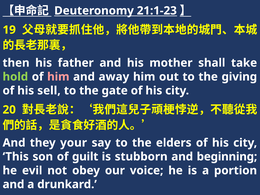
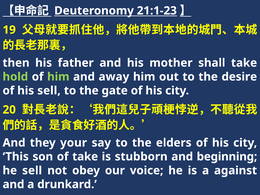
him colour: pink -> light green (58, 77)
giving: giving -> desire (239, 77)
of guilt: guilt -> take (85, 157)
he evil: evil -> sell (32, 170)
portion: portion -> against (236, 170)
